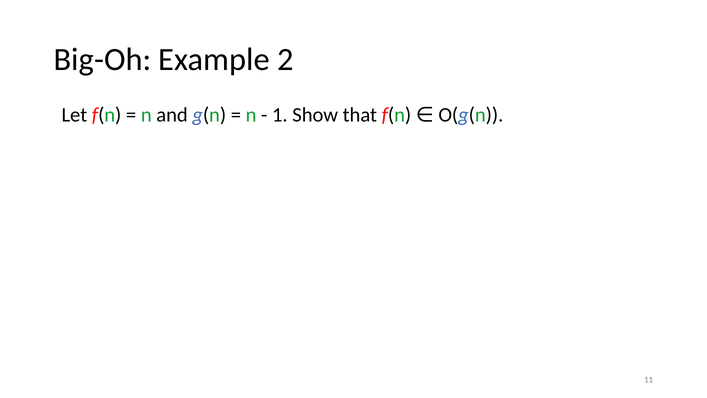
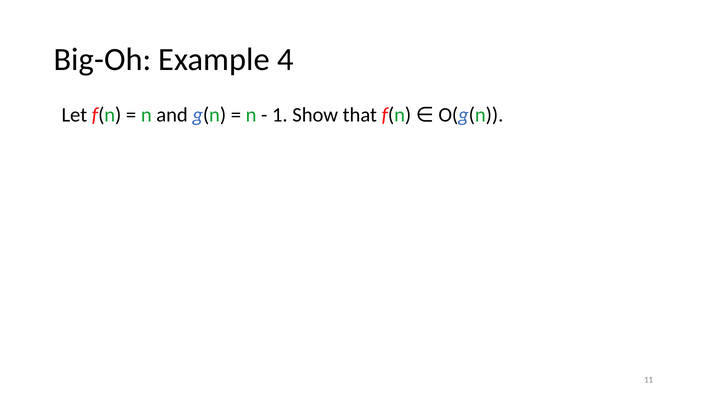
2: 2 -> 4 (285, 59)
